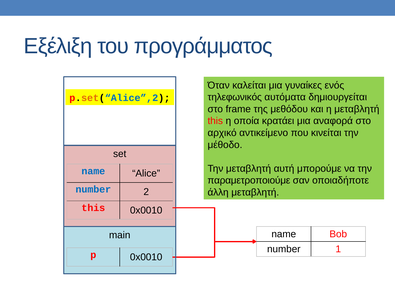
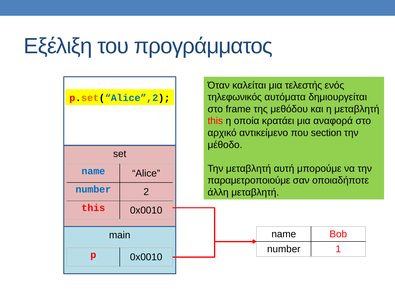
γυναίκες: γυναίκες -> τελεστής (304, 85)
κινείται: κινείται -> section (326, 133)
